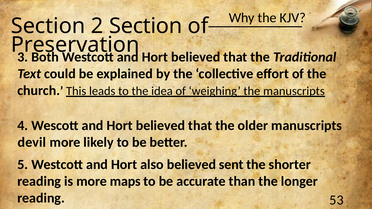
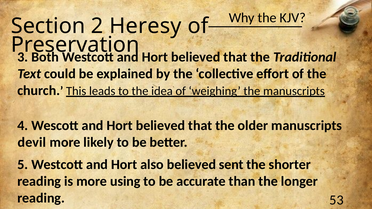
2 Section: Section -> Heresy (145, 26)
maps: maps -> using (125, 182)
